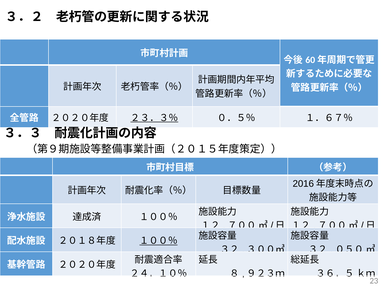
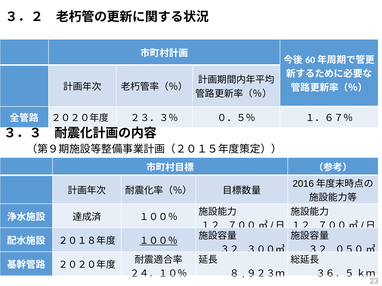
２３．３％ underline: present -> none (154, 118)
